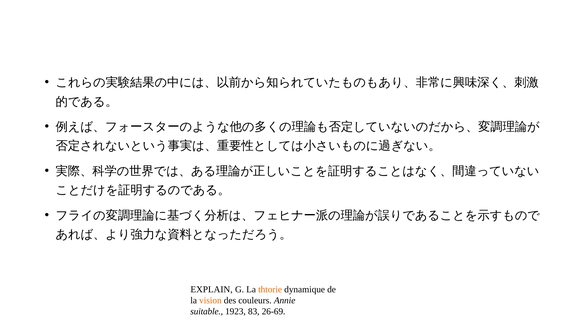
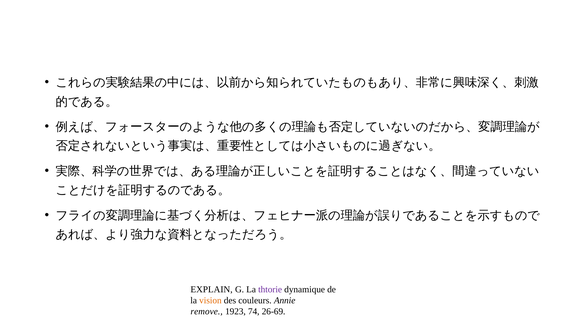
thtorie colour: orange -> purple (270, 289)
suitable: suitable -> remove (207, 311)
83: 83 -> 74 (254, 311)
